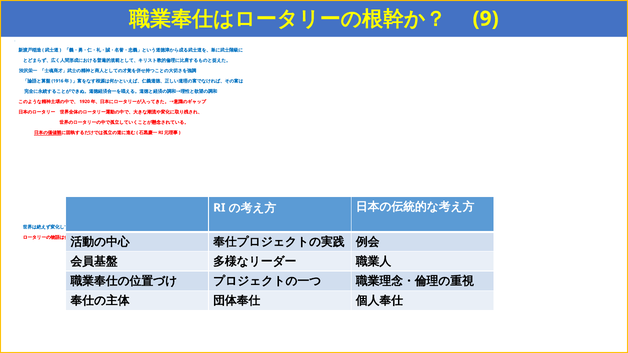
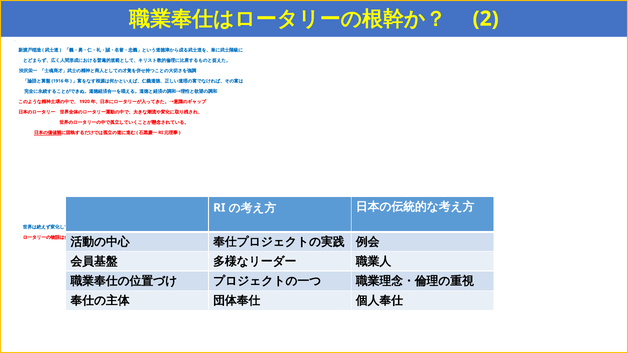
9: 9 -> 2 (486, 19)
